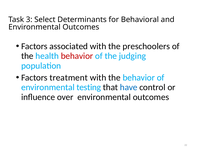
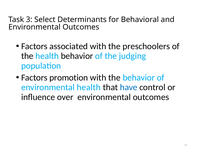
behavior colour: red -> black (77, 56)
treatment: treatment -> promotion (69, 78)
environmental testing: testing -> health (89, 87)
